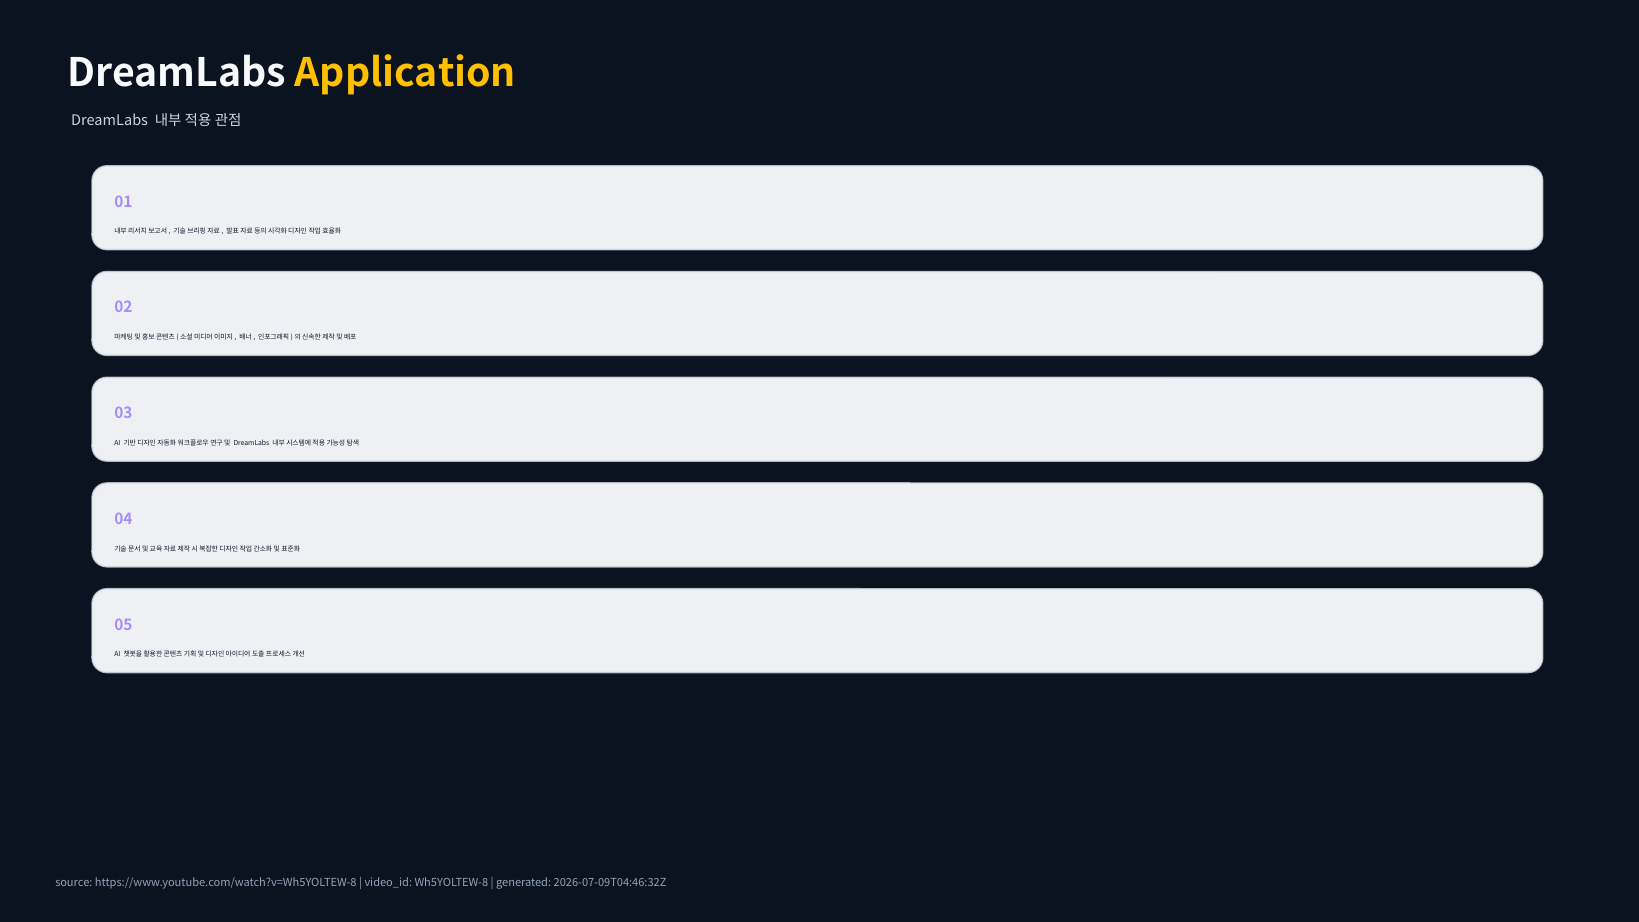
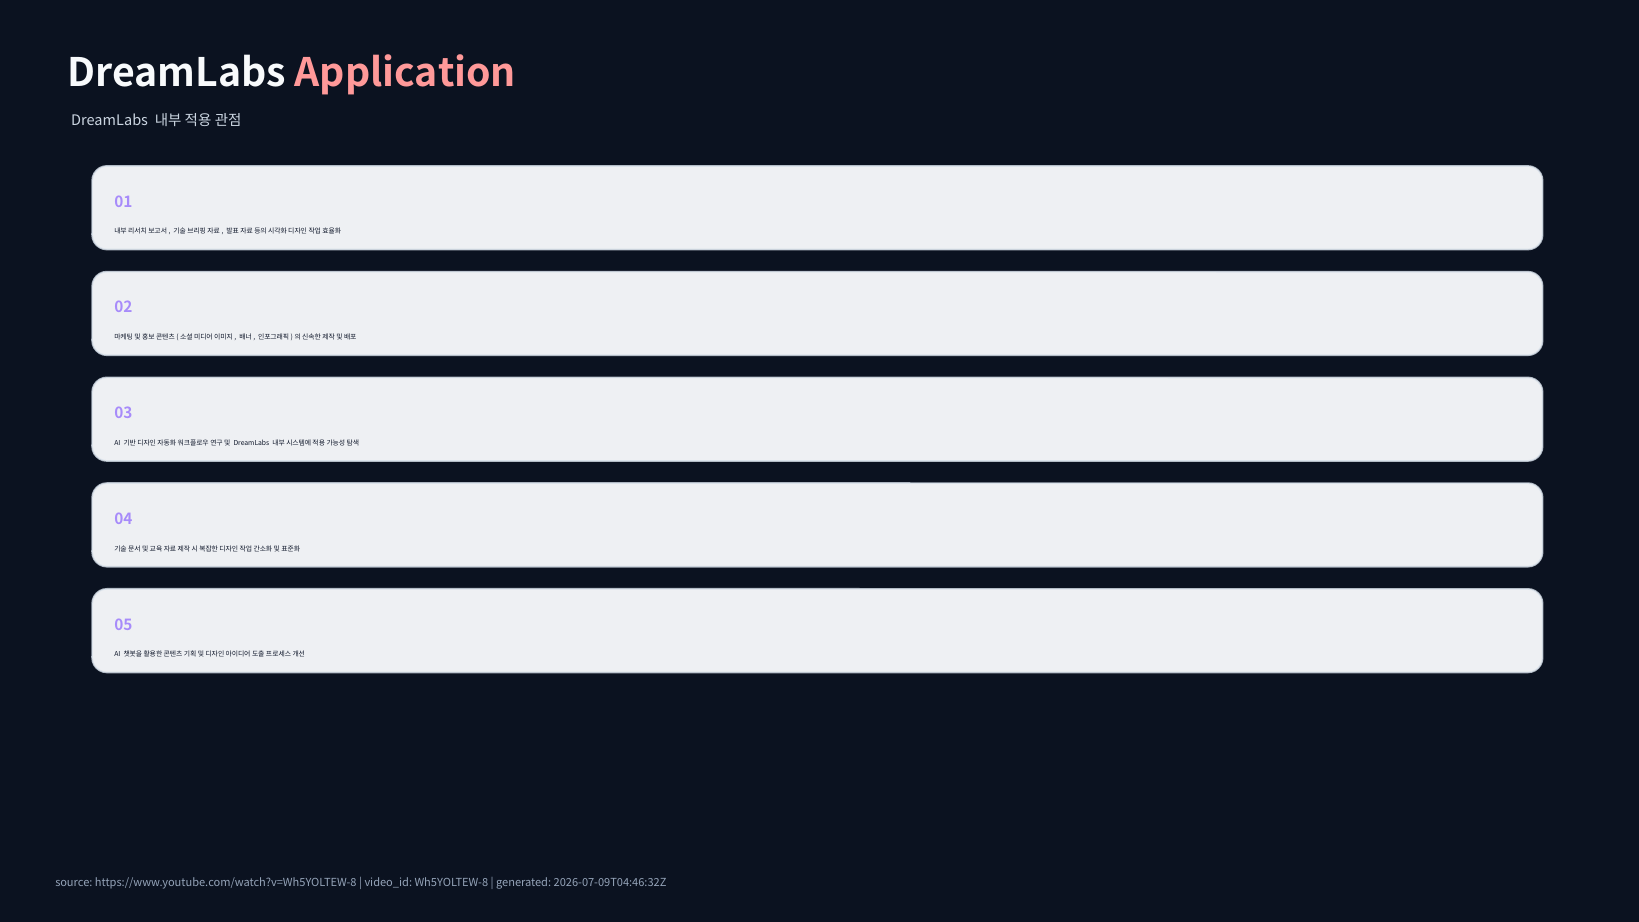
Application colour: yellow -> pink (405, 73)
